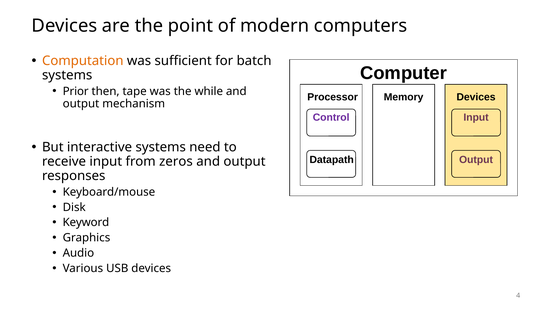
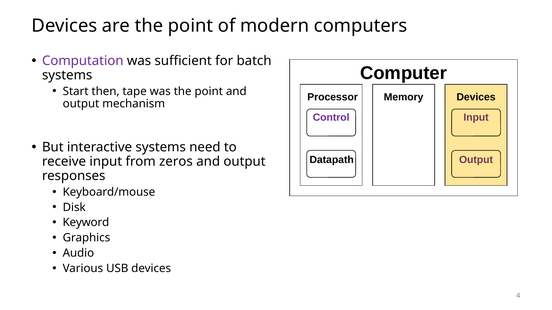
Computation colour: orange -> purple (83, 61)
Prior: Prior -> Start (76, 91)
was the while: while -> point (209, 91)
